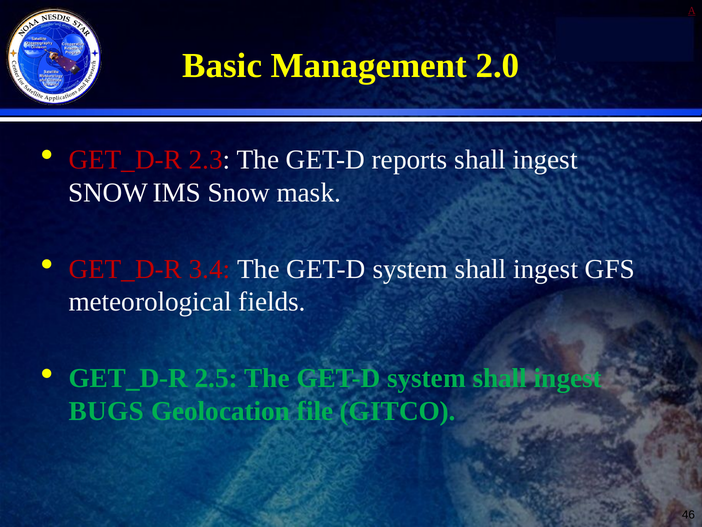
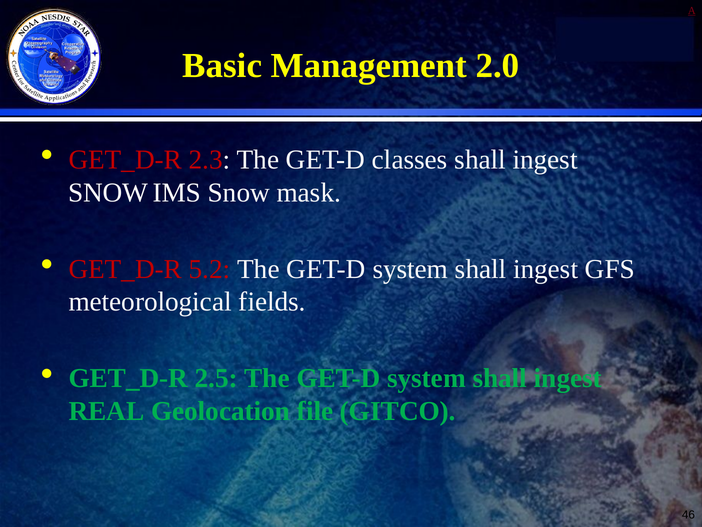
reports: reports -> classes (410, 160)
3.4: 3.4 -> 5.2 (210, 269)
BUGS: BUGS -> REAL (106, 411)
